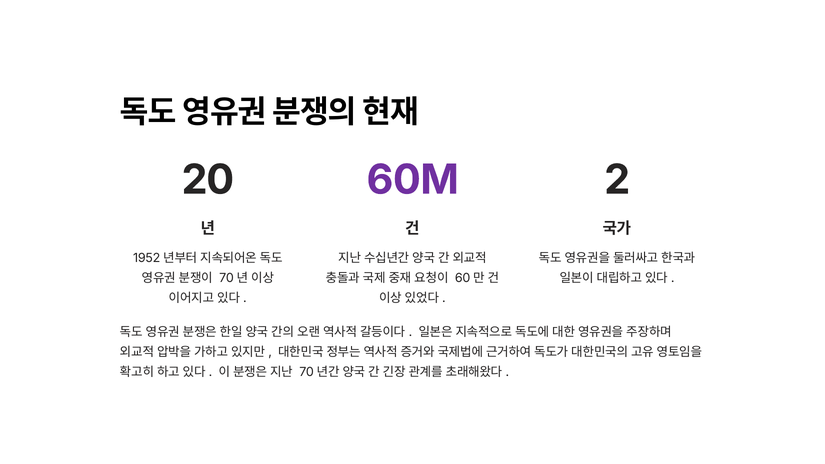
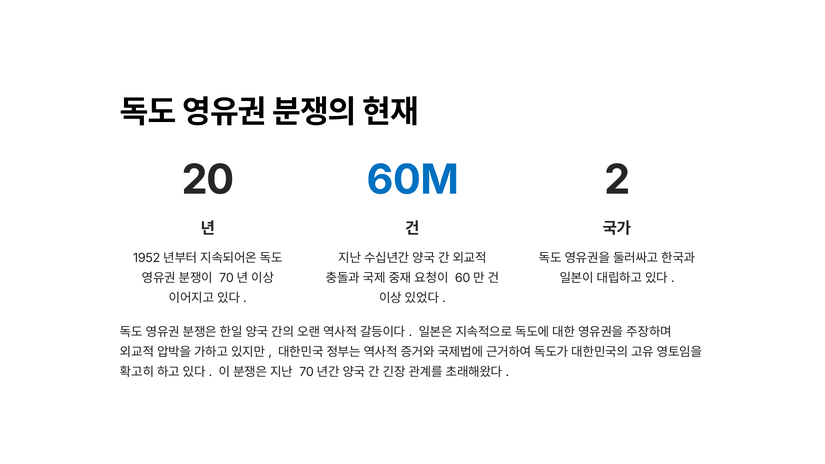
60M colour: purple -> blue (413, 180)
